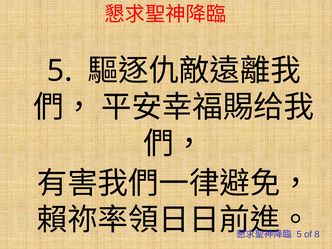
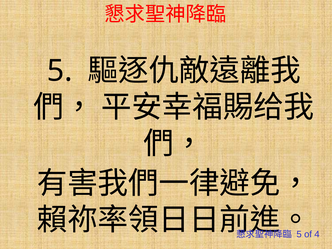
8: 8 -> 4 (317, 234)
